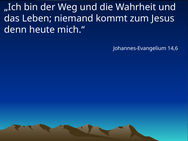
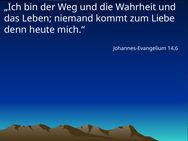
Jesus: Jesus -> Liebe (163, 18)
